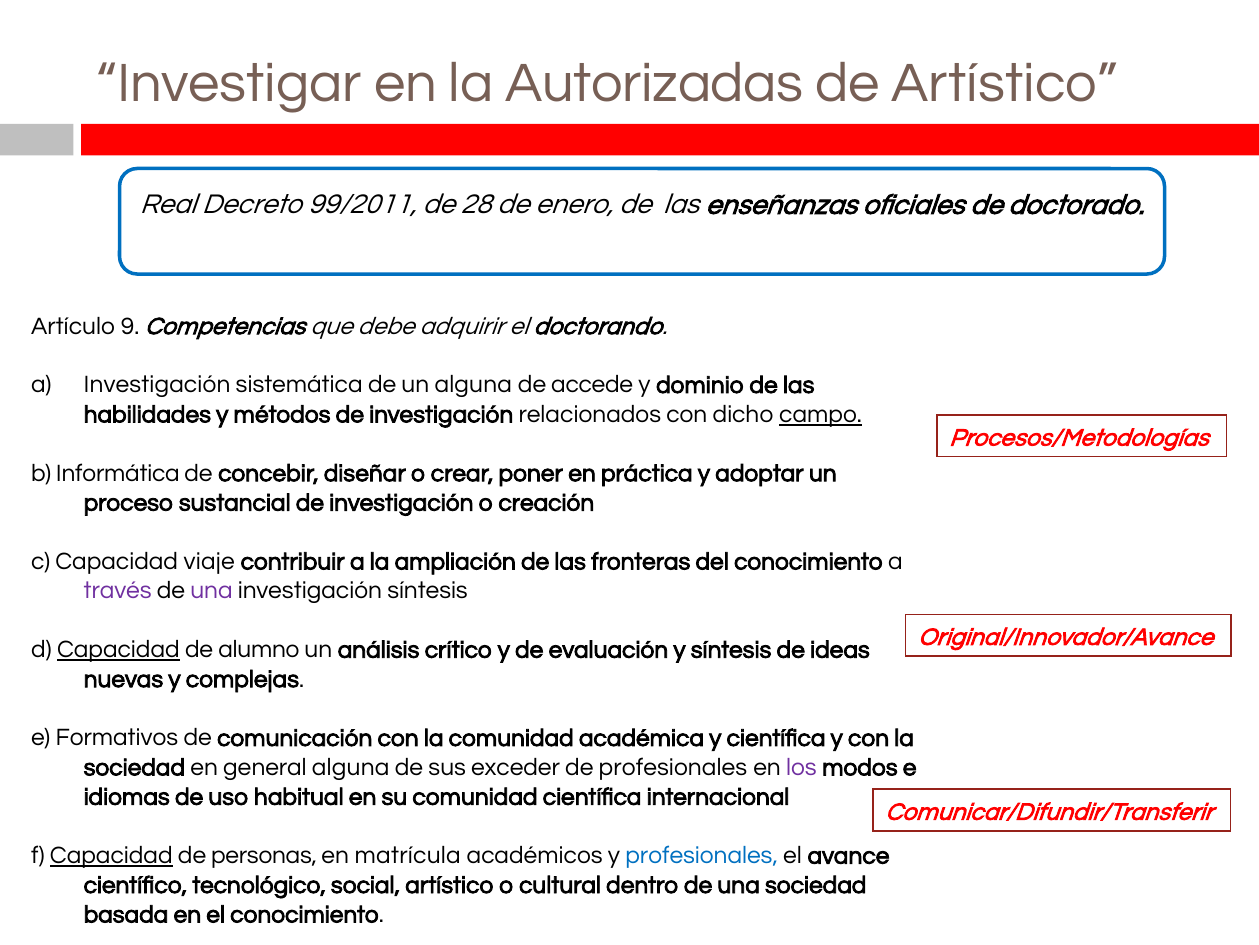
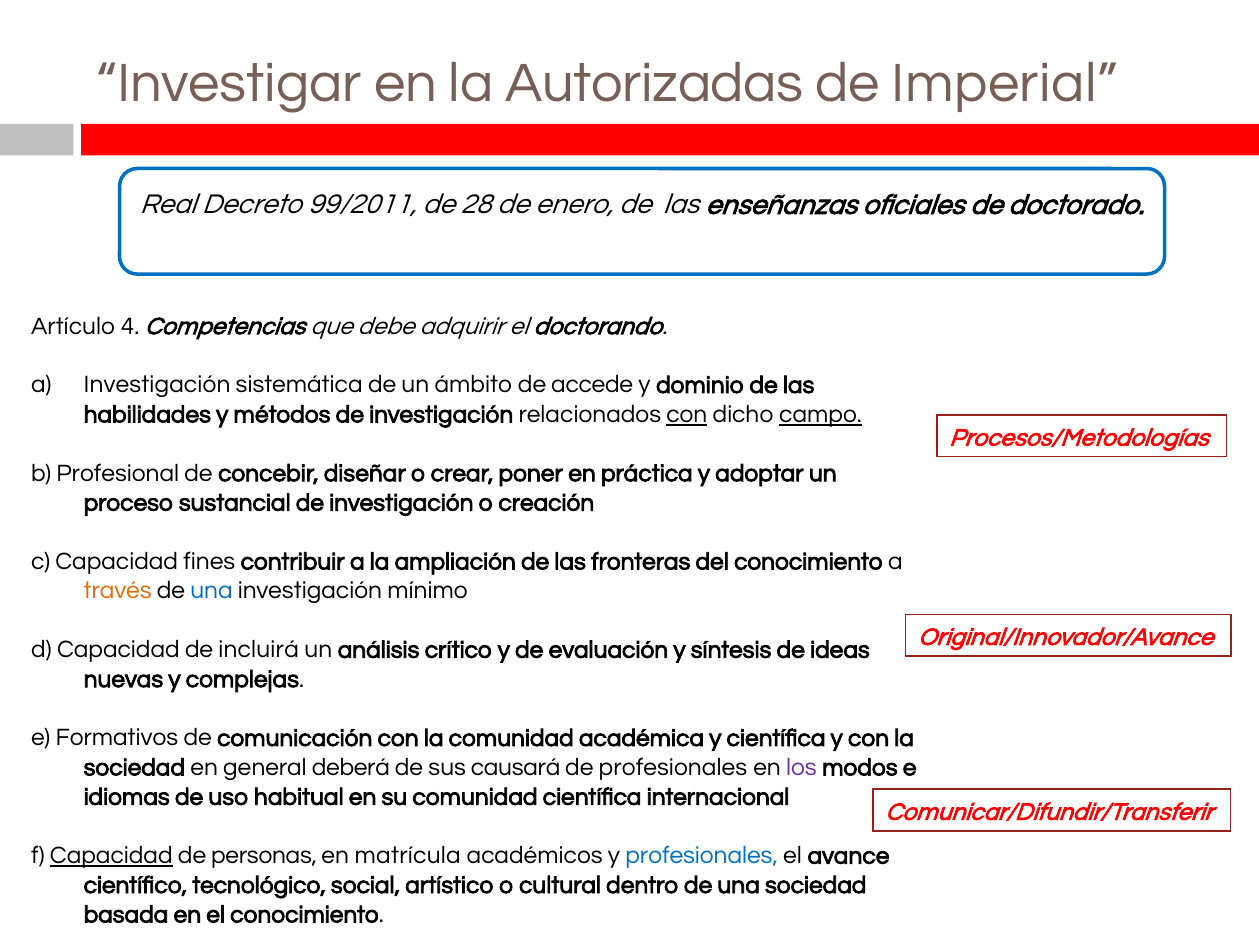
de Artístico: Artístico -> Imperial (1004, 83)
9: 9 -> 4 (130, 326)
un alguna: alguna -> ámbito (473, 385)
con underline: none -> present (687, 414)
Informática: Informática -> Profesional (118, 473)
viaje: viaje -> fines (209, 561)
través colour: purple -> orange (118, 590)
una colour: purple -> blue (211, 590)
investigación síntesis: síntesis -> mínimo (427, 590)
Capacidad underline: present -> none (118, 649)
alumno: alumno -> incluirá (259, 649)
general alguna: alguna -> deberá (351, 767)
exceder: exceder -> causará (516, 767)
